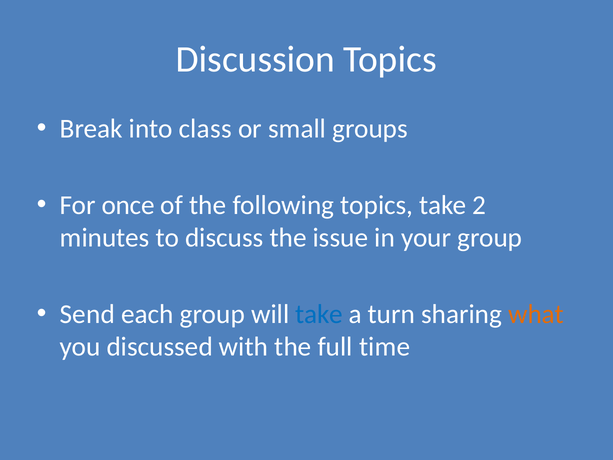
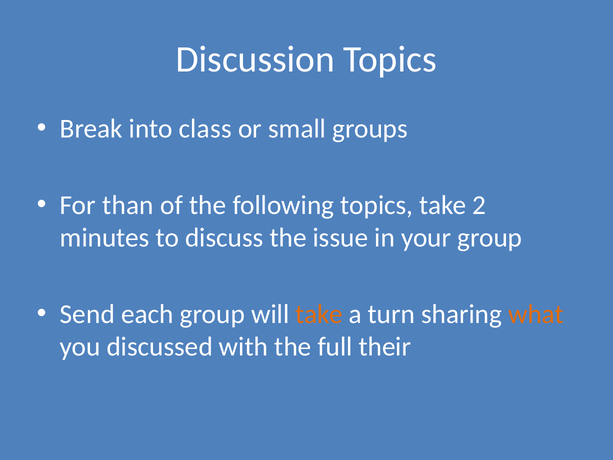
once: once -> than (128, 205)
take colour: blue -> orange (319, 314)
time: time -> their (385, 347)
